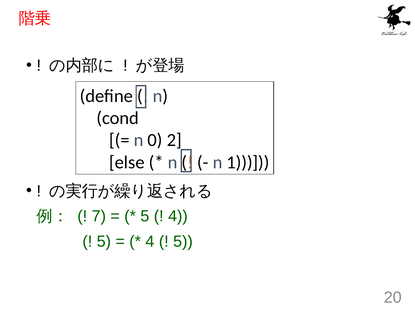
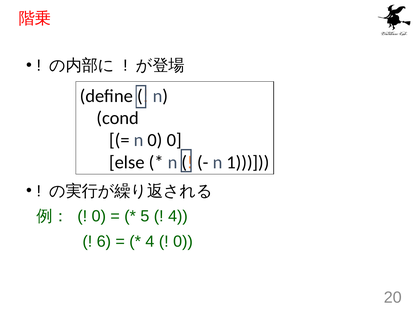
0 2: 2 -> 0 (174, 140)
7: 7 -> 0 (99, 217)
5: 5 -> 6 (104, 242)
5: 5 -> 0 (183, 242)
